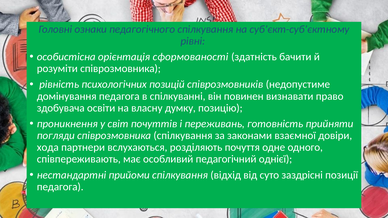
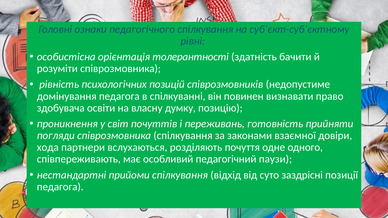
сформованості: сформованості -> толерантності (191, 57)
однієї: однієї -> паузи (275, 159)
